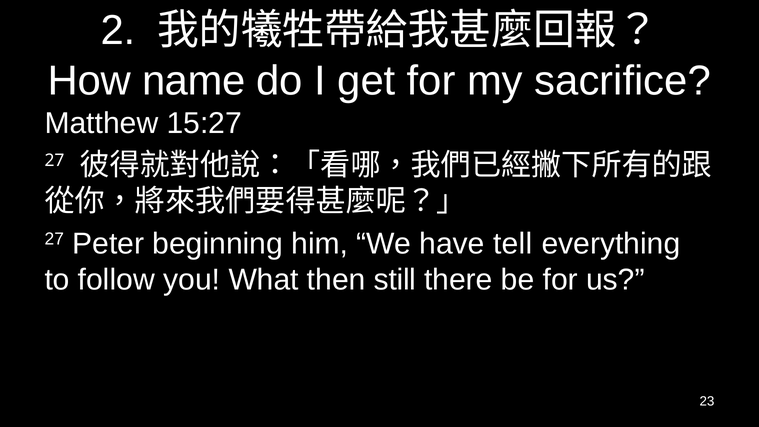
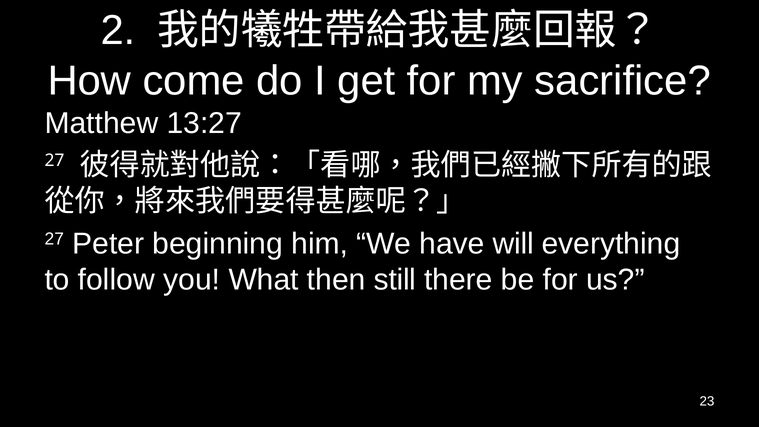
name: name -> come (194, 81)
15:27: 15:27 -> 13:27 (204, 123)
tell: tell -> will (513, 244)
